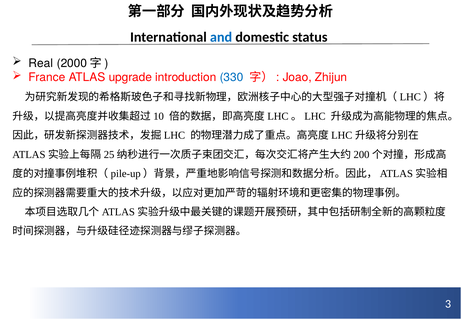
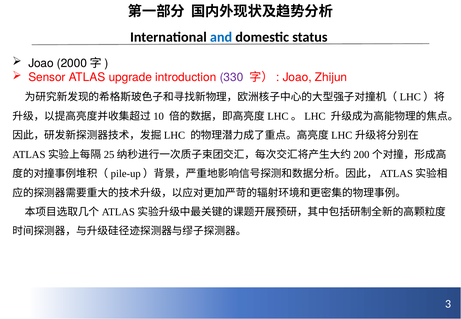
Real: Real -> Joao (41, 63)
France: France -> Sensor (47, 77)
330 colour: blue -> purple (232, 77)
